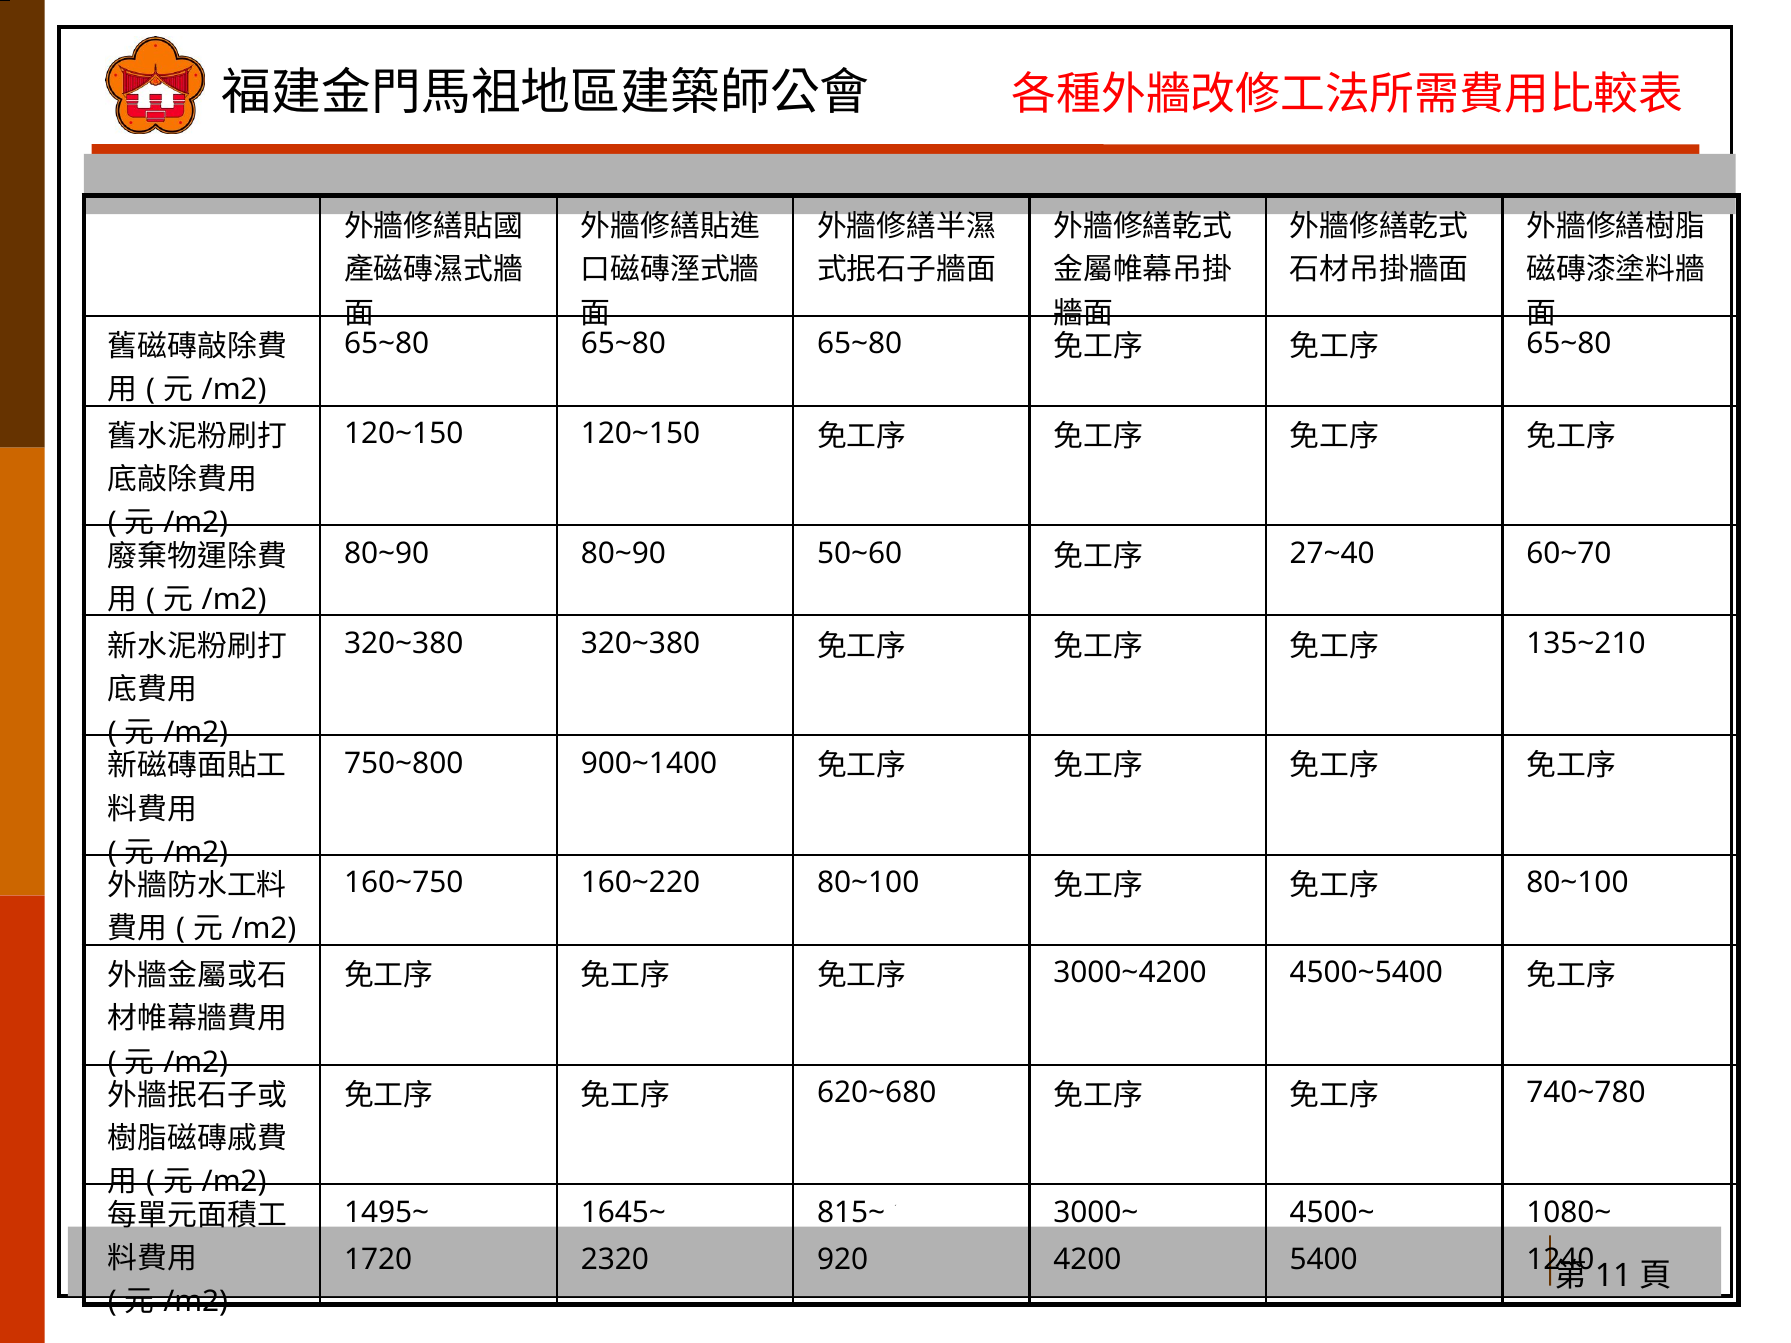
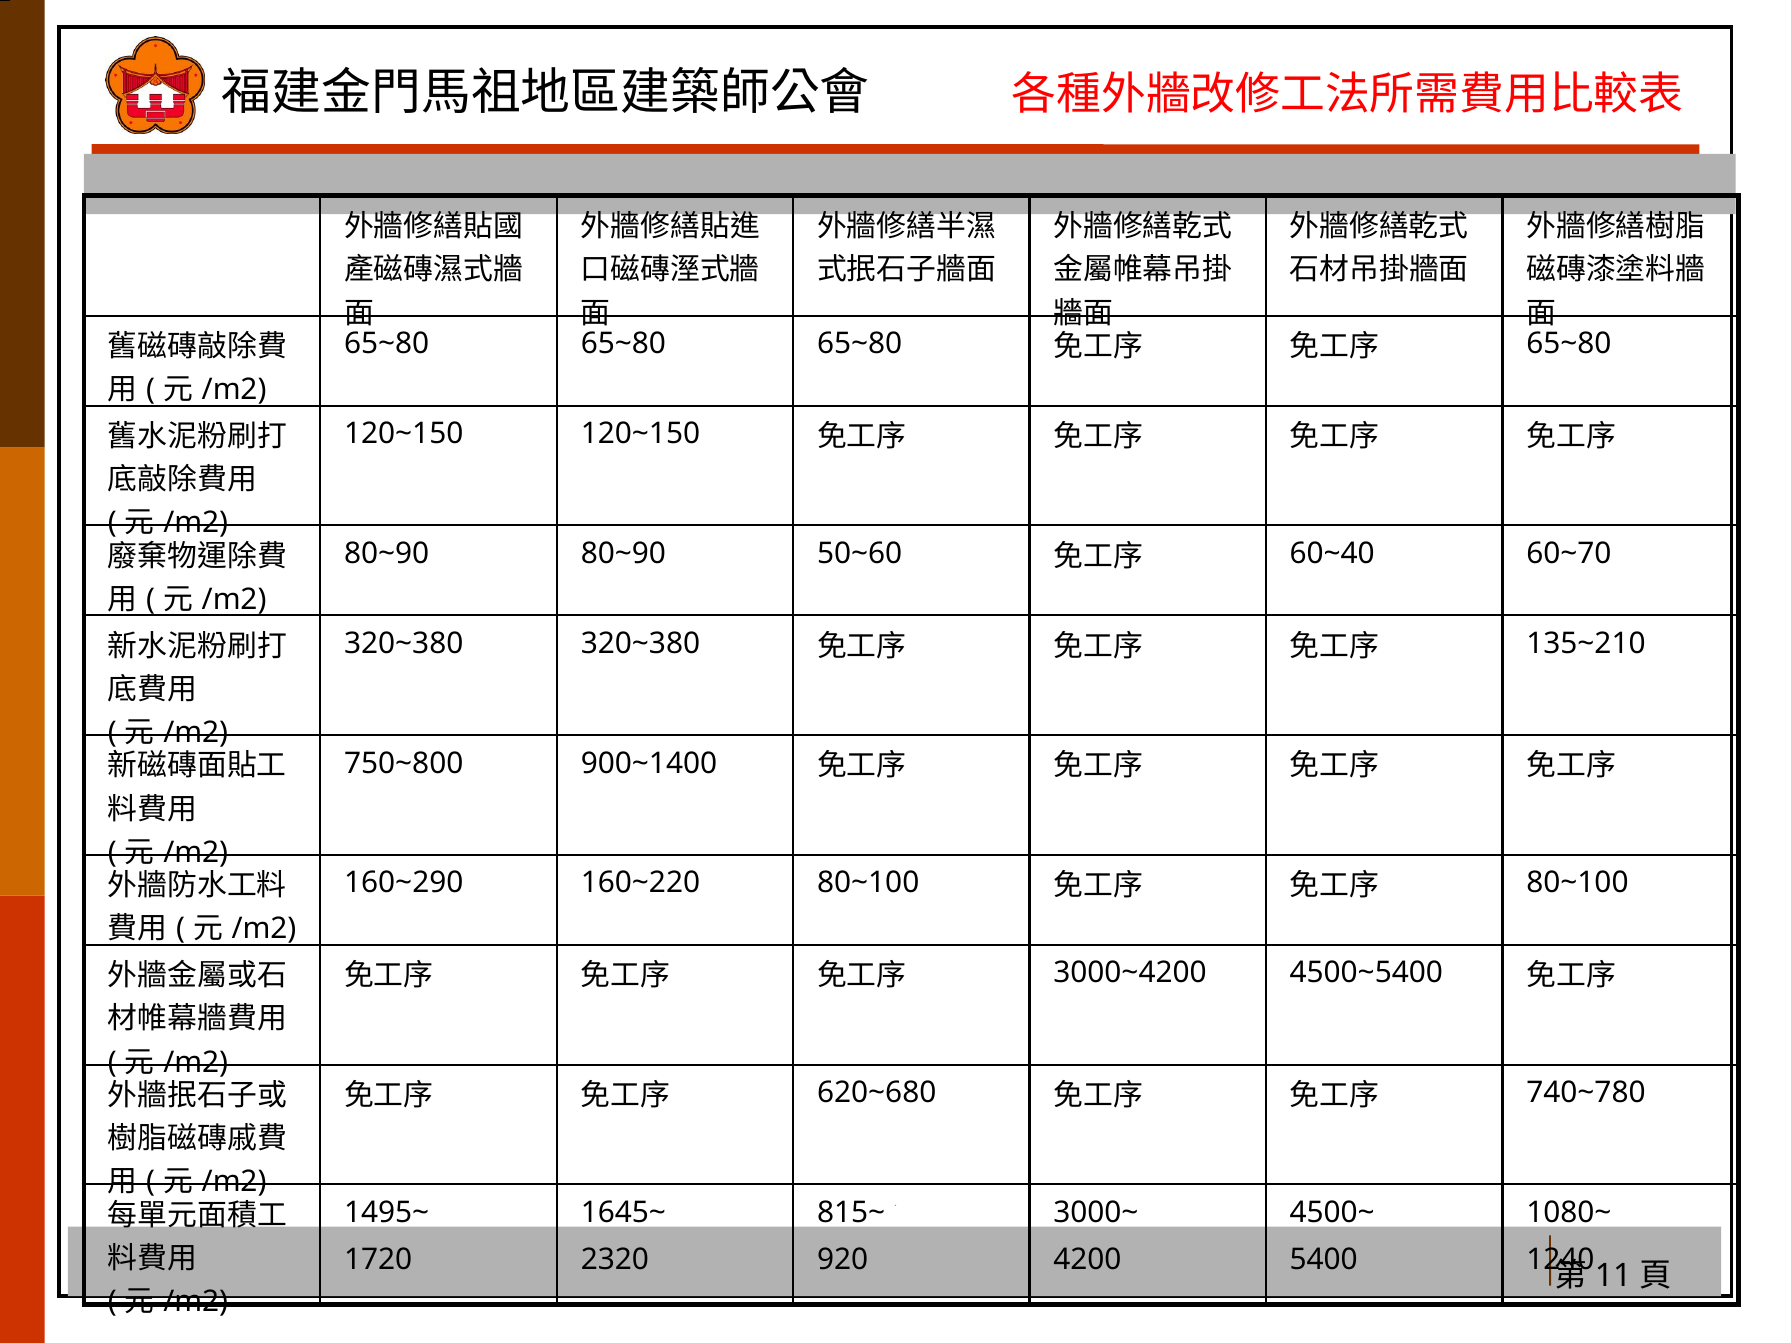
27~40: 27~40 -> 60~40 (1332, 554)
160~750: 160~750 -> 160~290 (404, 883)
